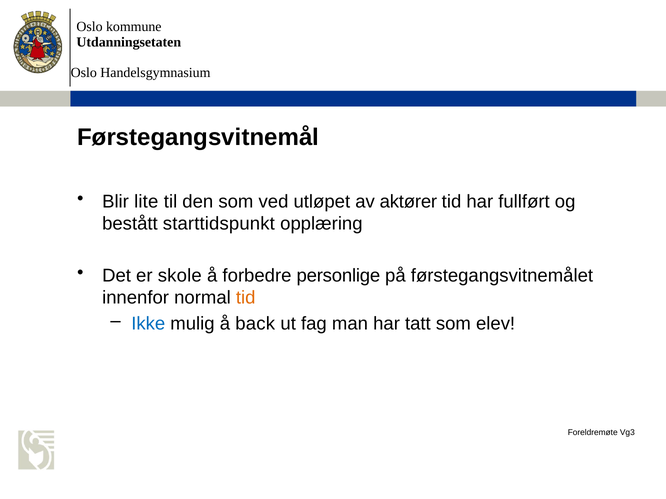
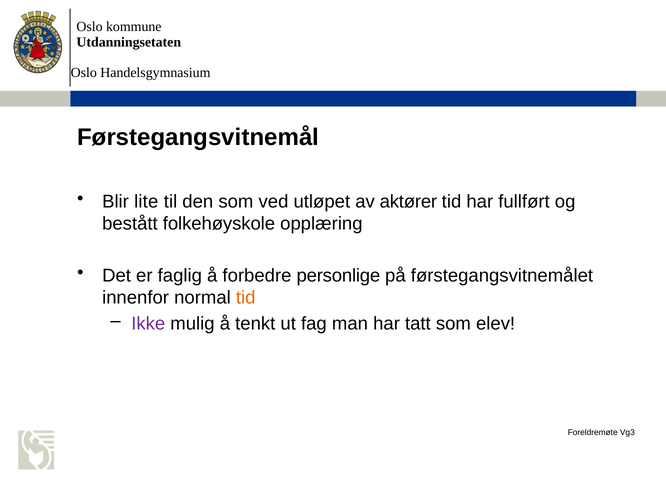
starttidspunkt: starttidspunkt -> folkehøyskole (219, 224)
skole: skole -> faglig (180, 276)
Ikke colour: blue -> purple (148, 324)
back: back -> tenkt (255, 324)
